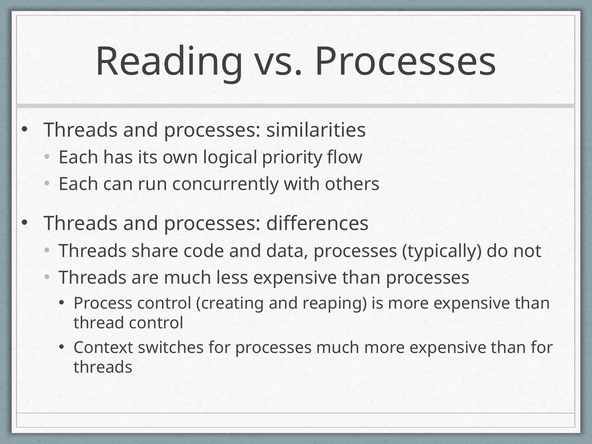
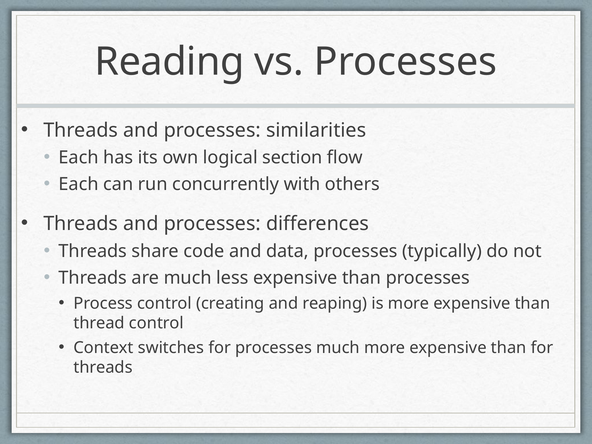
priority: priority -> section (292, 158)
